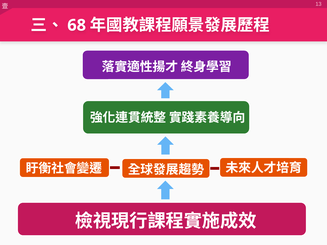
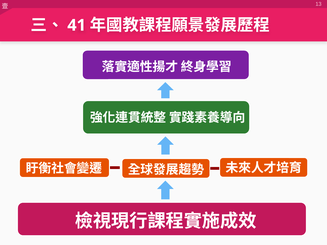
68: 68 -> 41 (77, 25)
